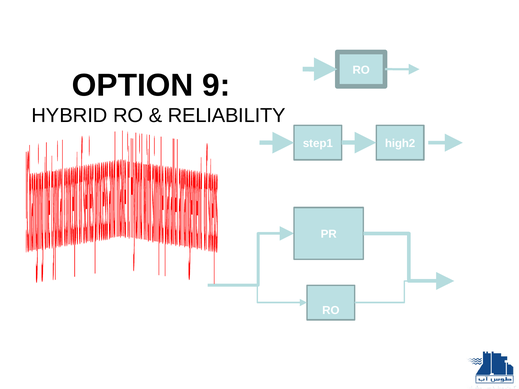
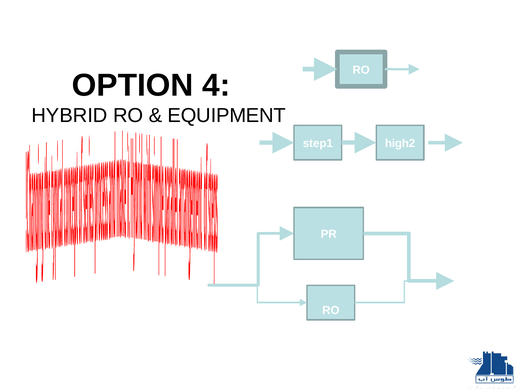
9: 9 -> 4 (216, 85)
RELIABILITY: RELIABILITY -> EQUIPMENT (227, 116)
